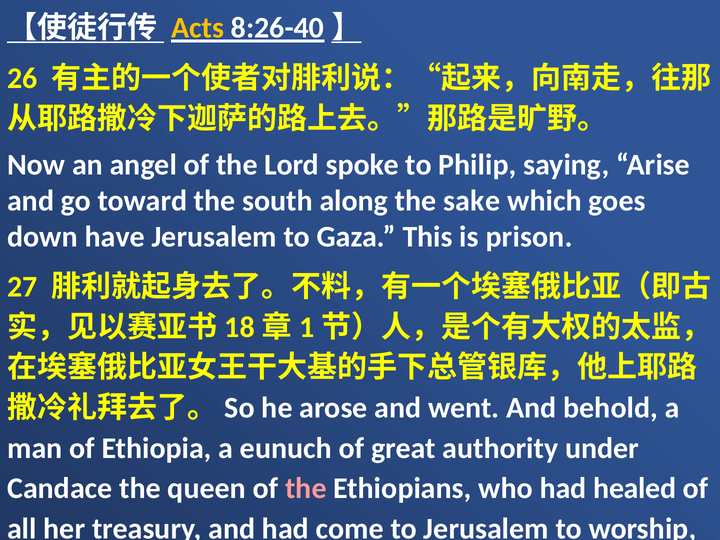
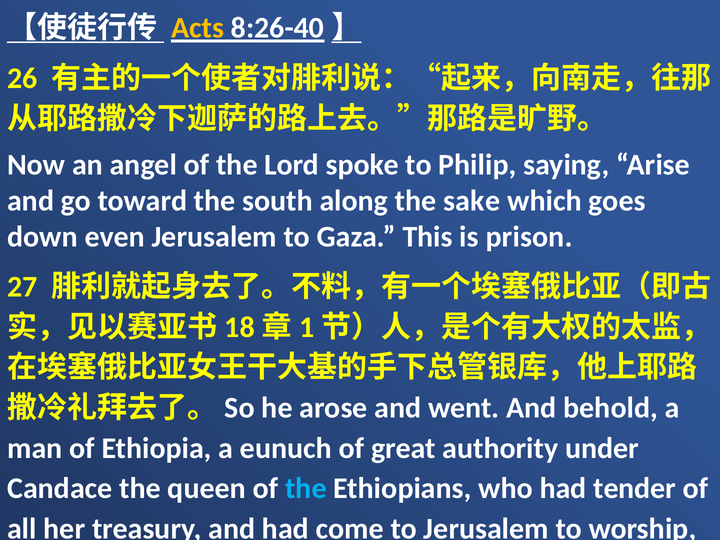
have: have -> even (115, 237)
the colour: pink -> light blue (306, 488)
healed: healed -> tender (635, 488)
